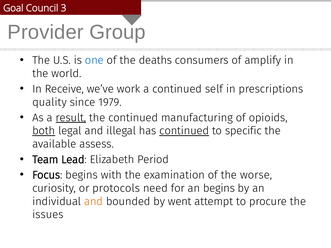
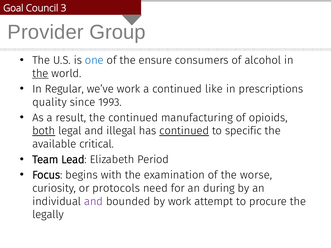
deaths: deaths -> ensure (155, 60)
amplify: amplify -> alcohol (263, 60)
the underline: none -> present (40, 74)
Receive: Receive -> Regular (64, 89)
self: self -> like (214, 89)
1979: 1979 -> 1993 (110, 102)
result underline: present -> none (71, 118)
assess: assess -> critical (97, 144)
an begins: begins -> during (219, 188)
and colour: orange -> purple (94, 202)
by went: went -> work (180, 202)
issues: issues -> legally (48, 215)
